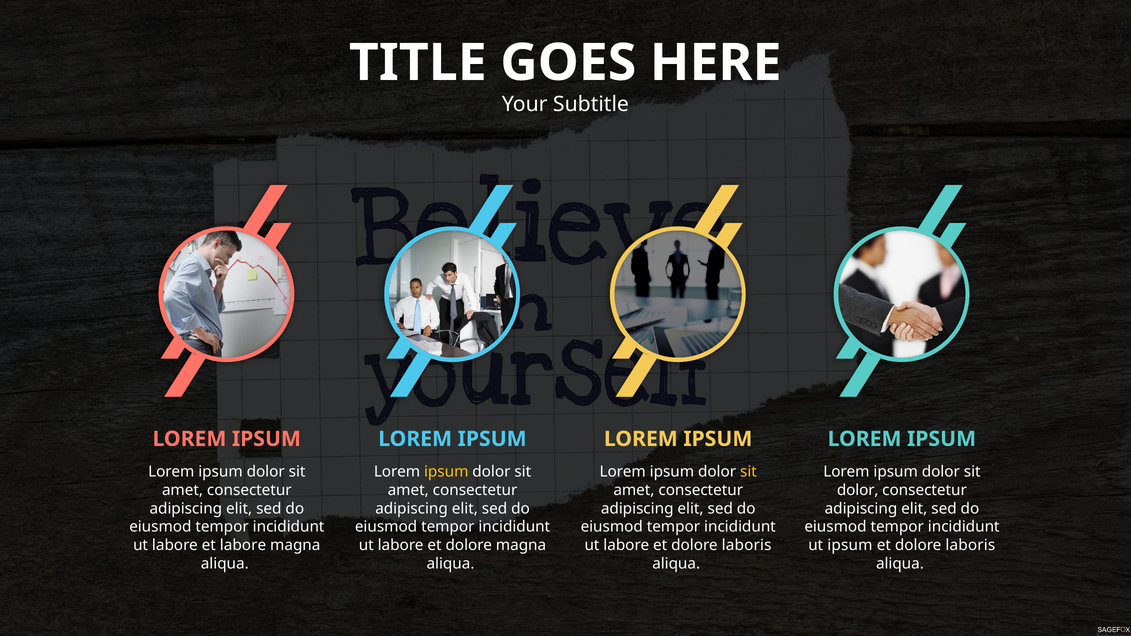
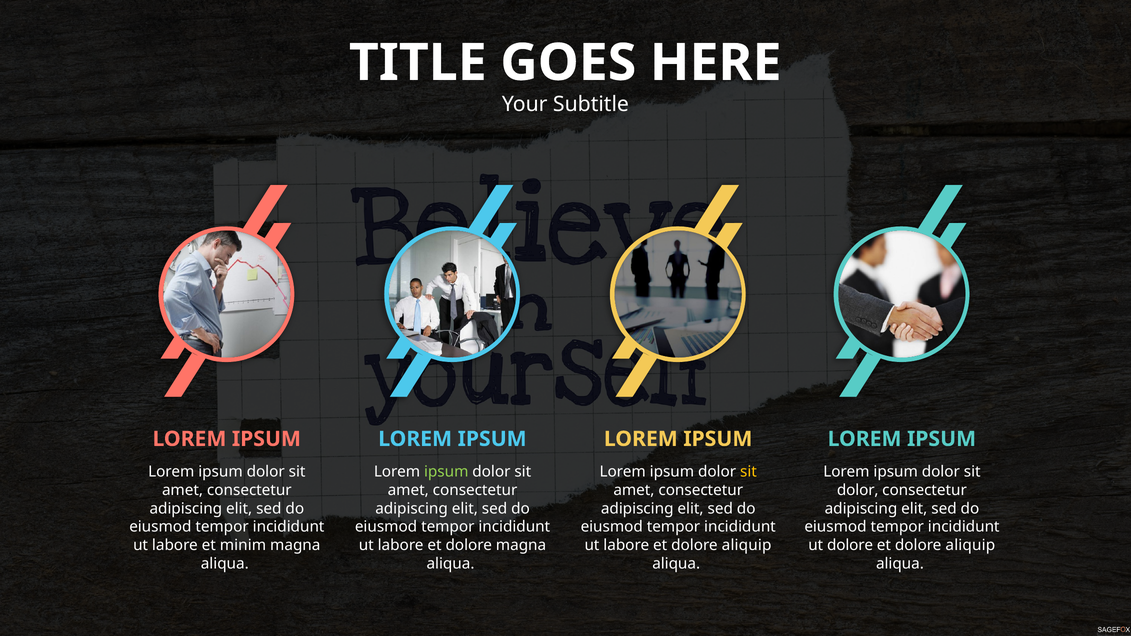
ipsum colour: yellow -> light green (446, 472)
et labore: labore -> minim (243, 545)
labore et dolore laboris: laboris -> aliquip (747, 545)
ut ipsum: ipsum -> dolore (850, 545)
laboris: laboris -> aliquip (970, 545)
